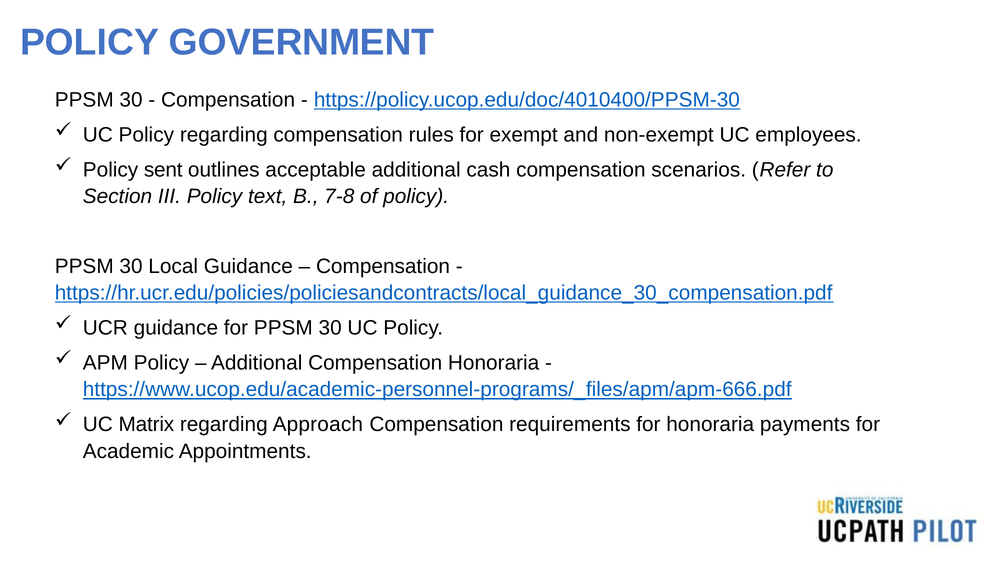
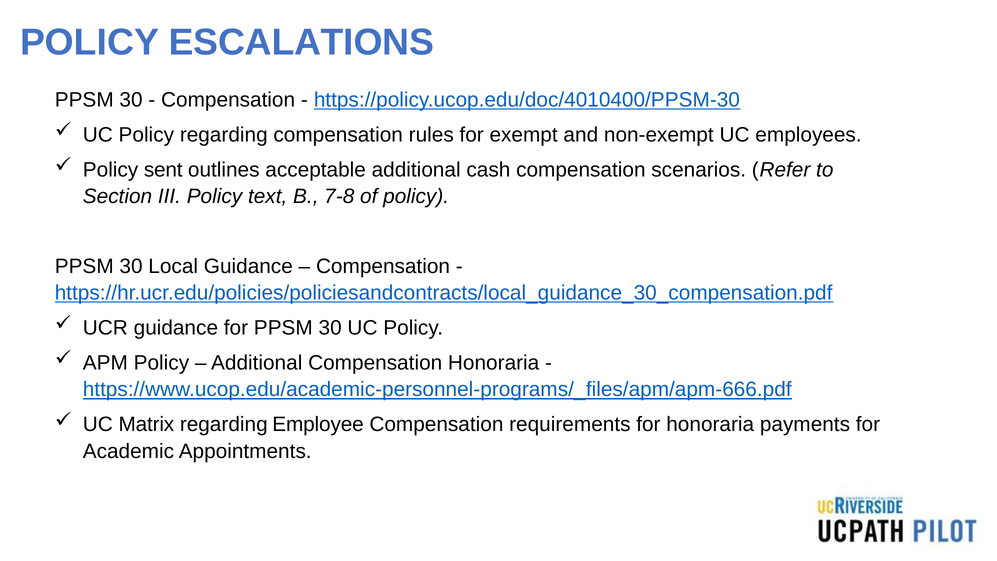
GOVERNMENT: GOVERNMENT -> ESCALATIONS (301, 42)
Approach: Approach -> Employee (318, 424)
